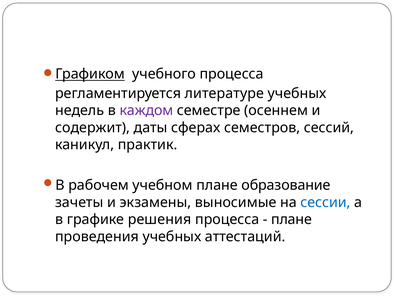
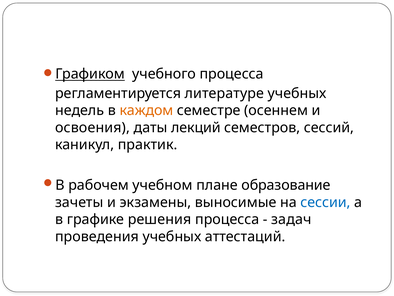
каждом colour: purple -> orange (146, 110)
содержит: содержит -> освоения (93, 127)
сферах: сферах -> лекций (196, 127)
плане: плане -> задач (291, 219)
